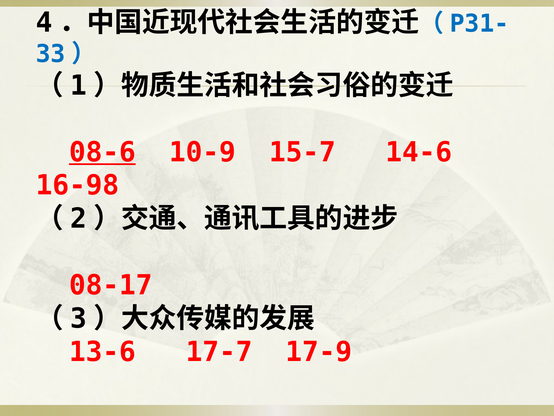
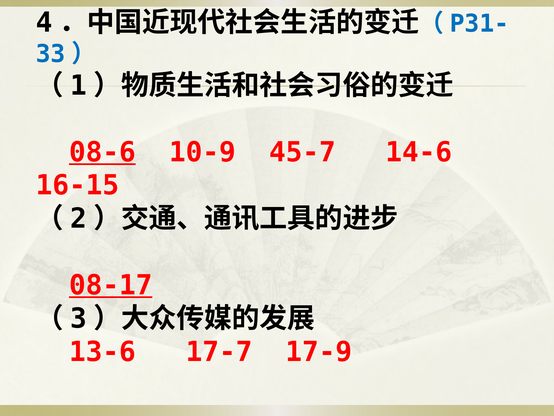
15-7: 15-7 -> 45-7 (302, 152)
16-98: 16-98 -> 16-15 (77, 185)
08-17 underline: none -> present (111, 285)
